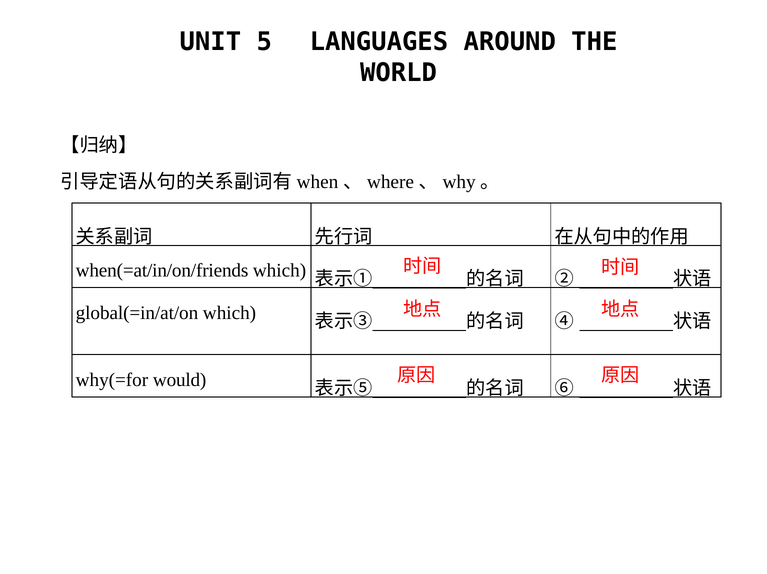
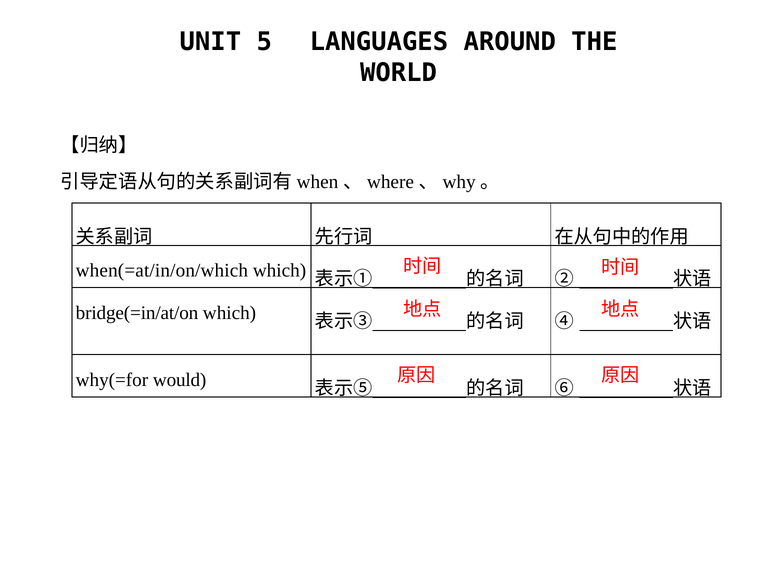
when(=at/in/on/friends: when(=at/in/on/friends -> when(=at/in/on/which (162, 270)
global(=in/at/on: global(=in/at/on -> bridge(=in/at/on (137, 313)
